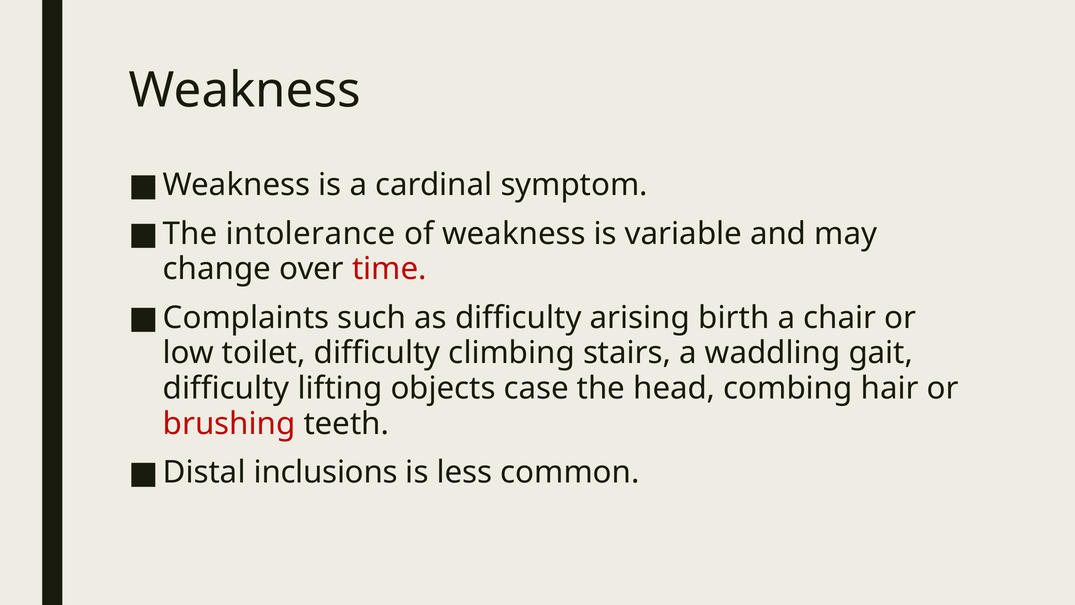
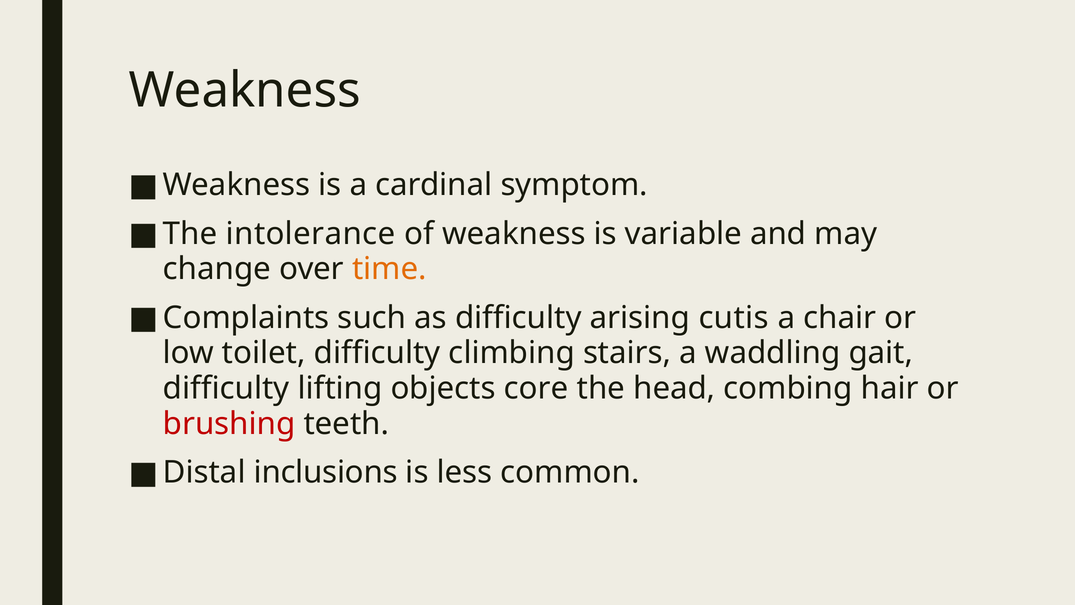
time colour: red -> orange (389, 269)
birth: birth -> cutis (734, 318)
case: case -> core (536, 388)
